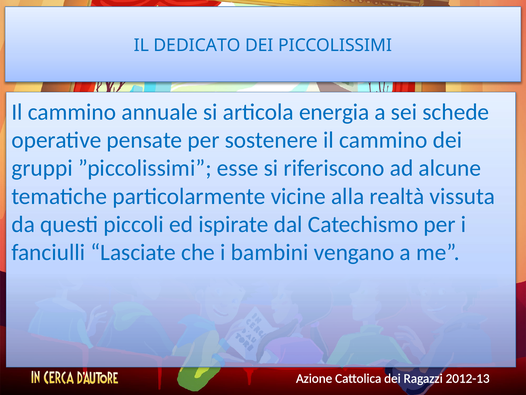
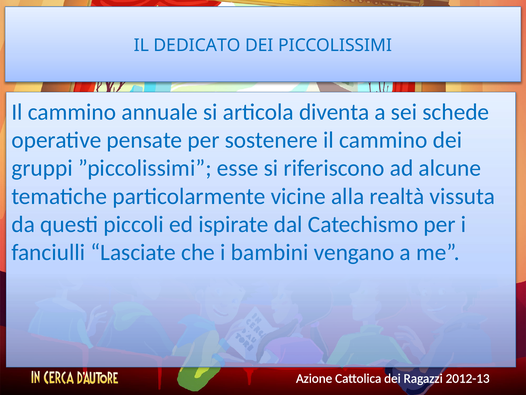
energia: energia -> diventa (334, 112)
